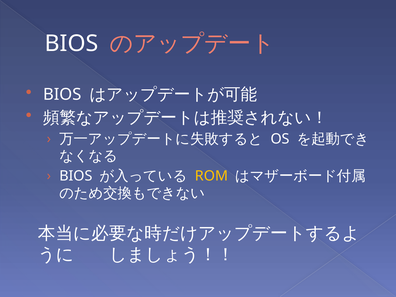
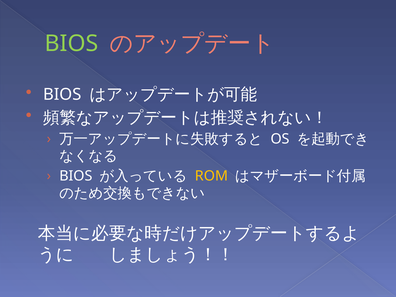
BIOS colour: white -> light green (71, 43)
